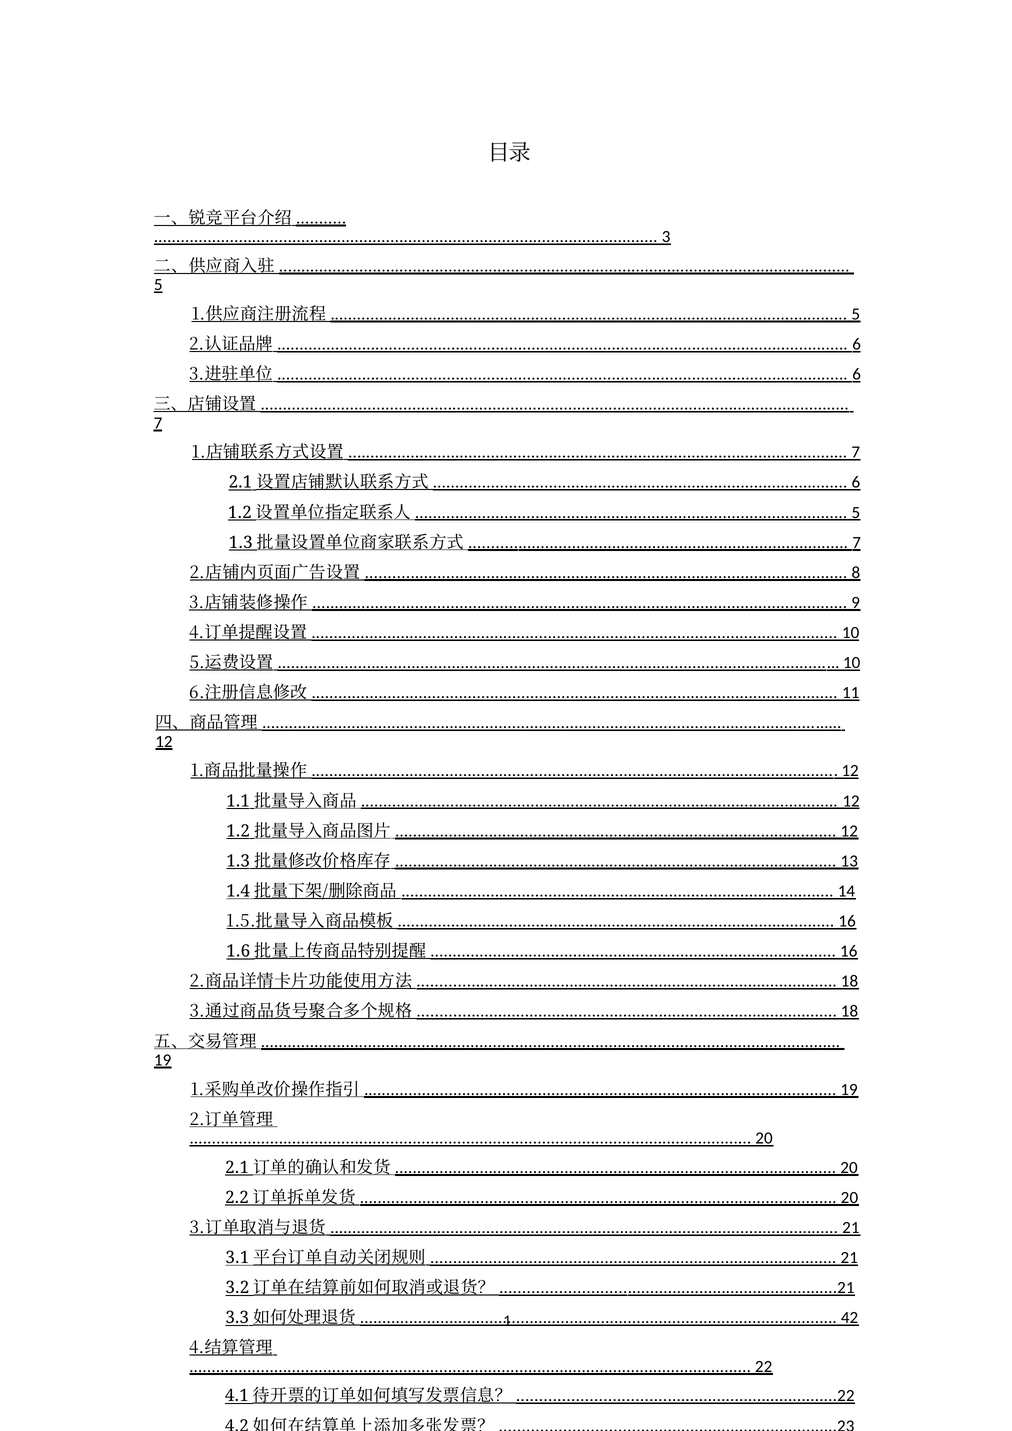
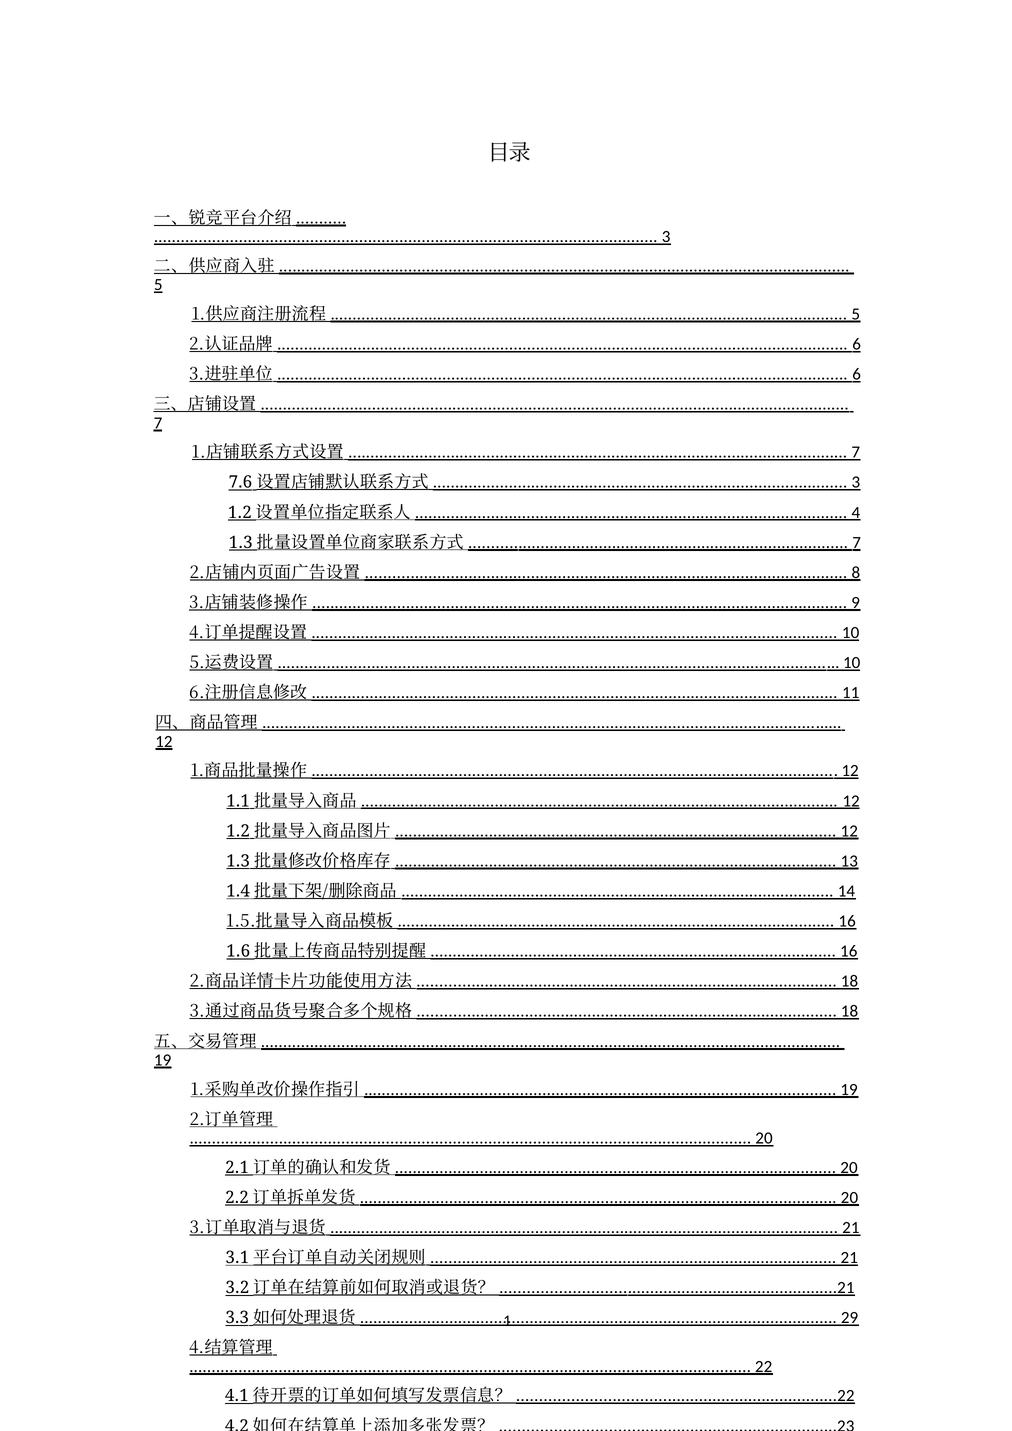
2.1: 2.1 -> 7.6 (240, 482)
6: 6 -> 3 (856, 482)
5: 5 -> 4 (856, 512)
42: 42 -> 29 (850, 1318)
